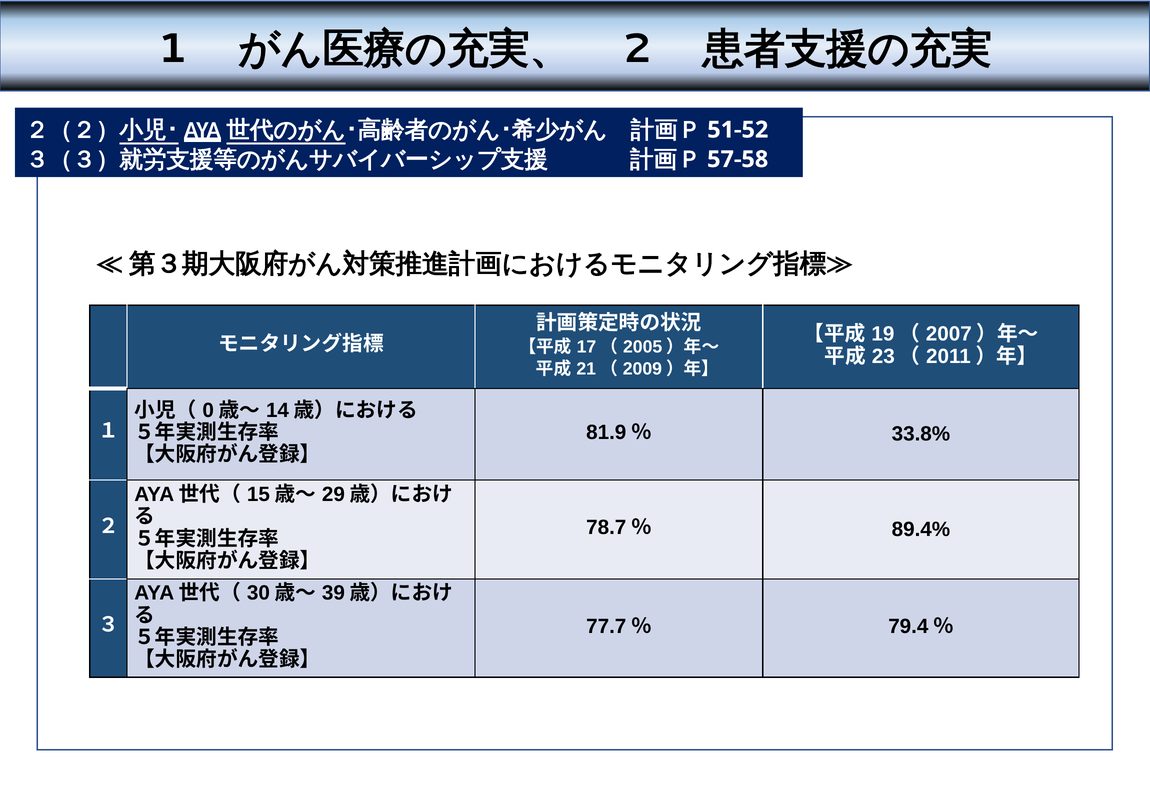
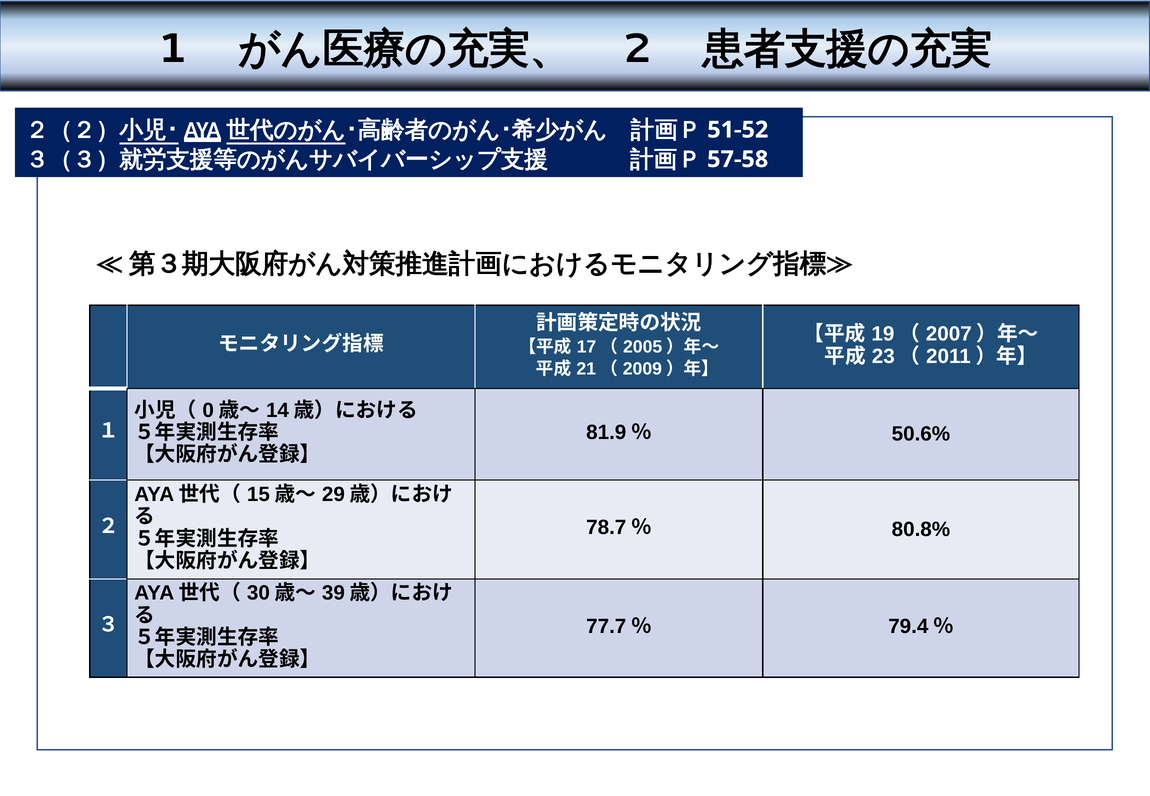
33.8%: 33.8% -> 50.6% (921, 434)
89.4%: 89.4% -> 80.8% (921, 529)
